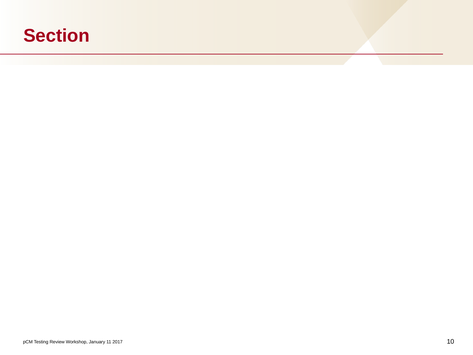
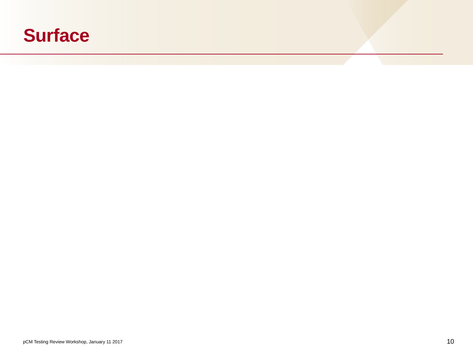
Section: Section -> Surface (57, 36)
